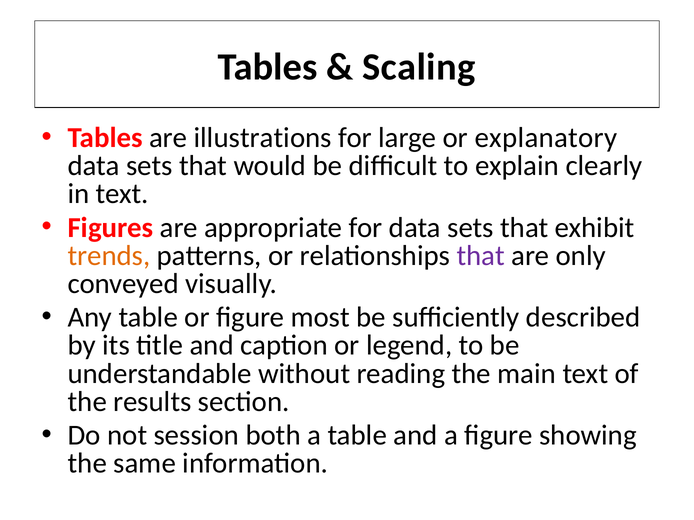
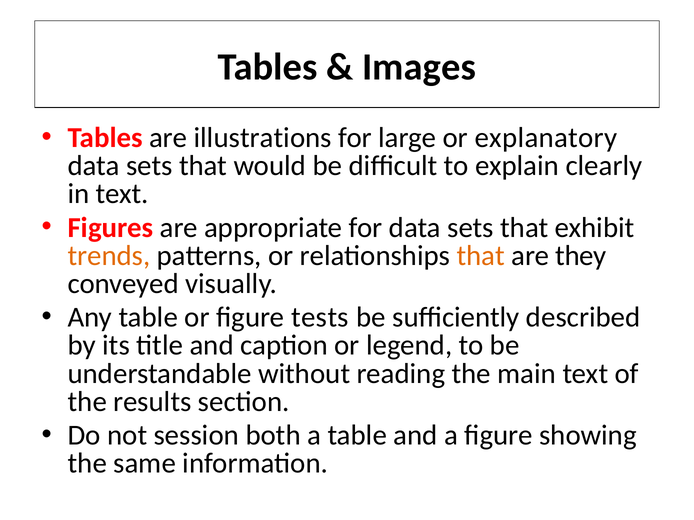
Scaling: Scaling -> Images (419, 67)
that colour: purple -> orange (481, 256)
only: only -> they (581, 256)
most: most -> tests (320, 318)
